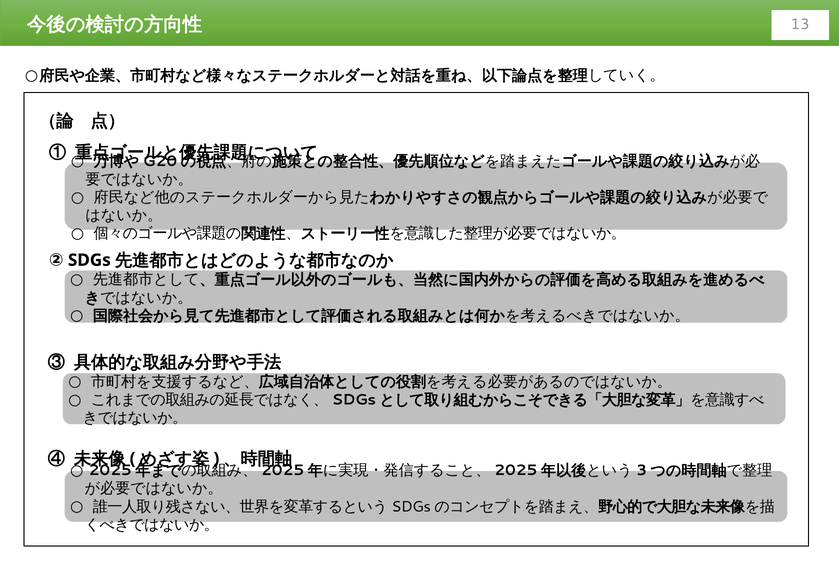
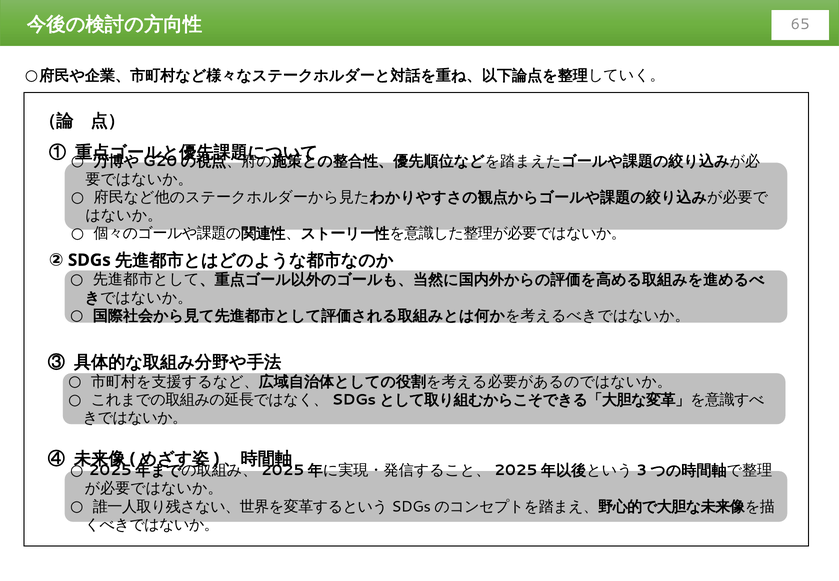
13: 13 -> 65 (800, 24)
